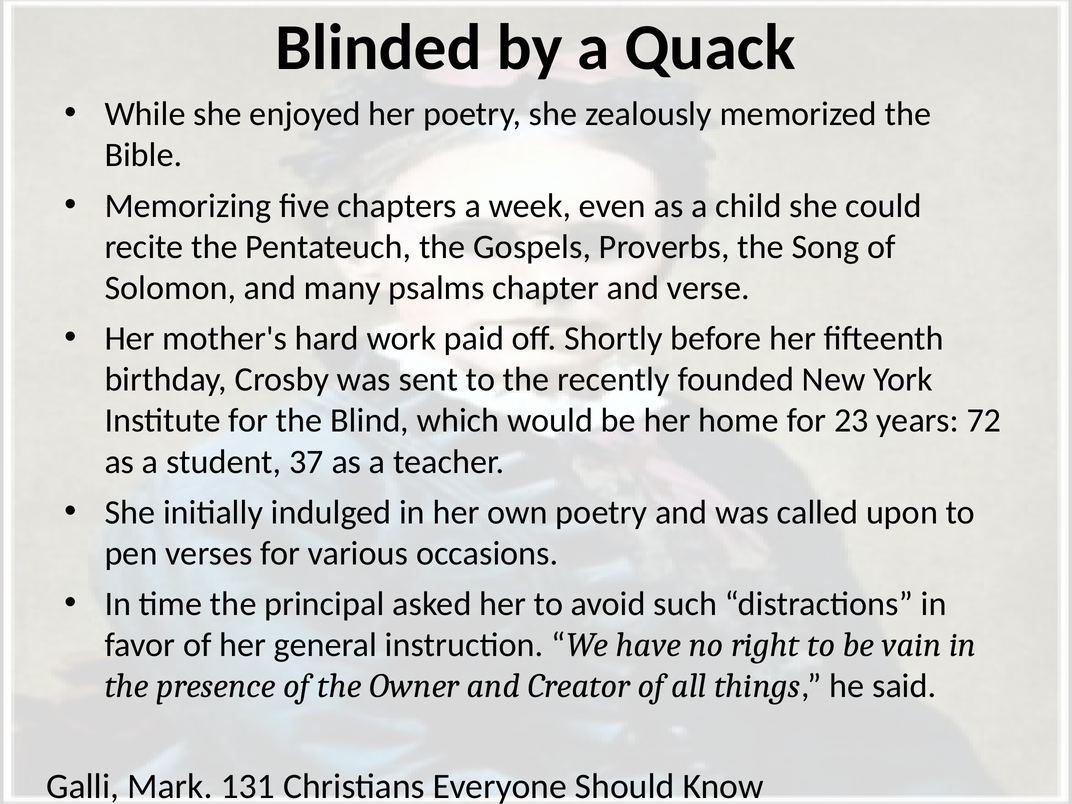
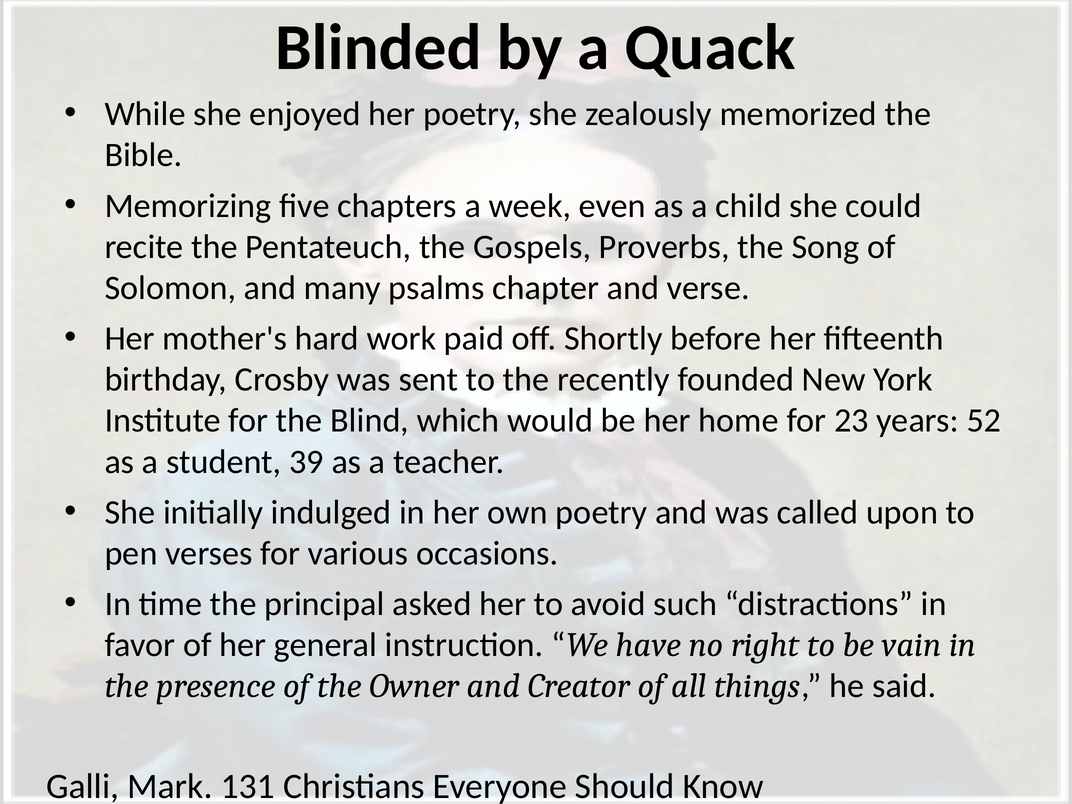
72: 72 -> 52 (984, 421)
37: 37 -> 39 (306, 462)
